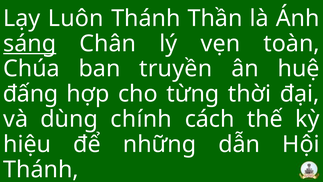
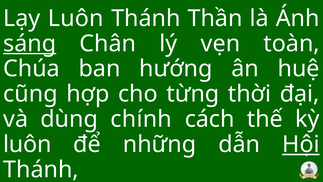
truyền: truyền -> hướng (176, 69)
đấng: đấng -> cũng (30, 94)
hiệu: hiệu -> luôn (27, 144)
Hội underline: none -> present (301, 144)
